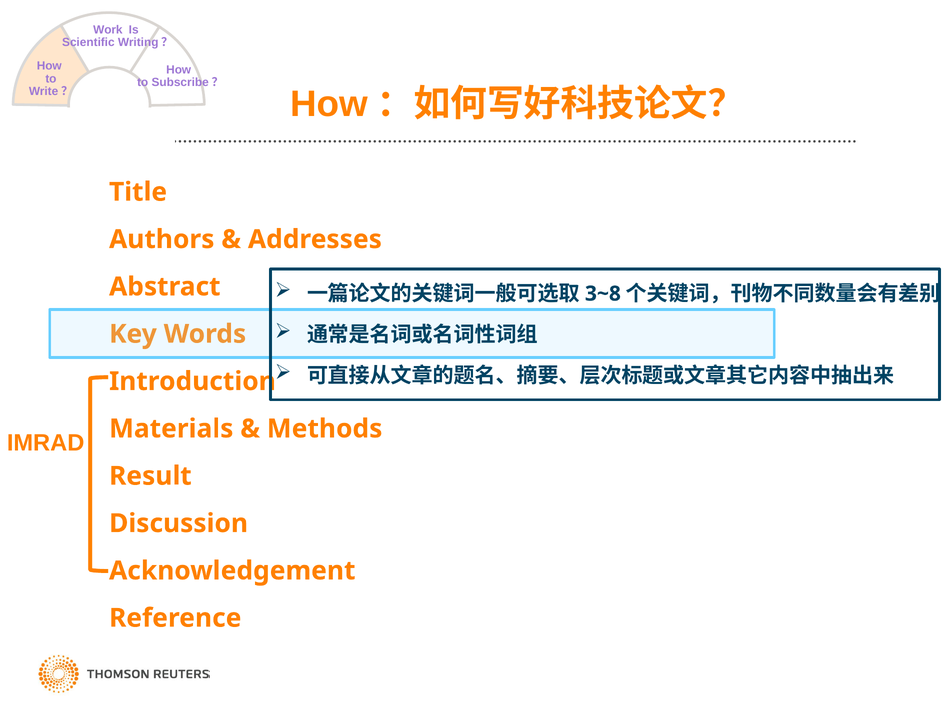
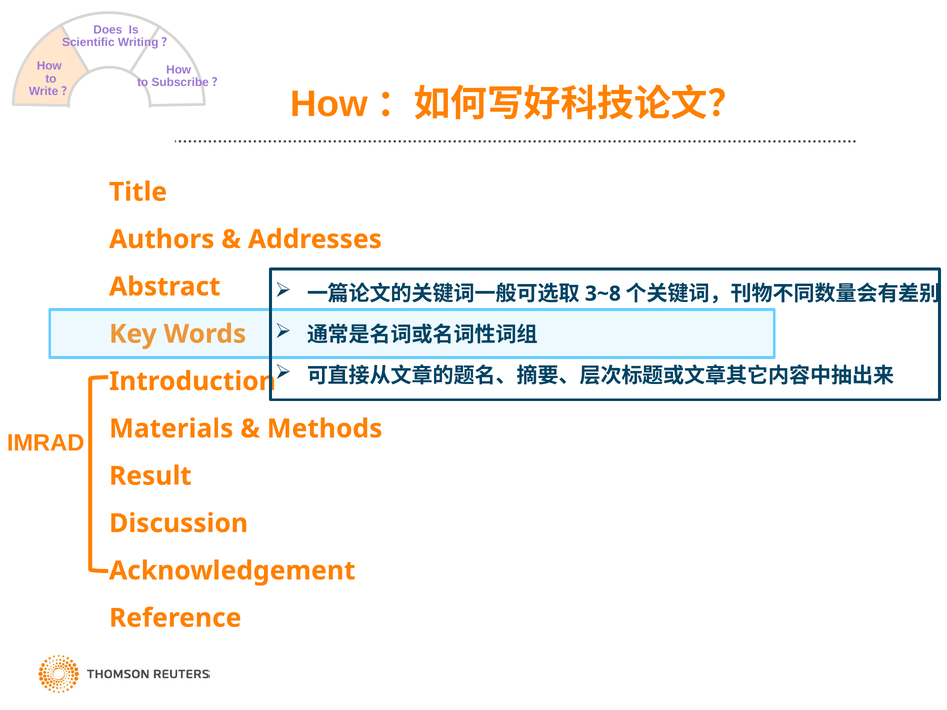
Work: Work -> Does (108, 30)
